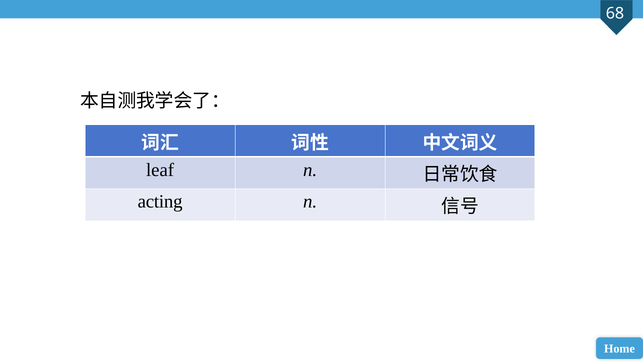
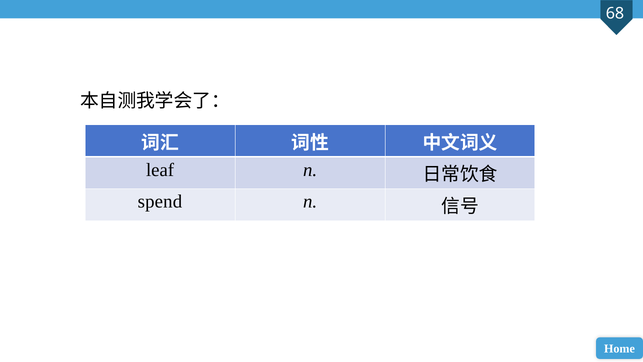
acting: acting -> spend (160, 202)
